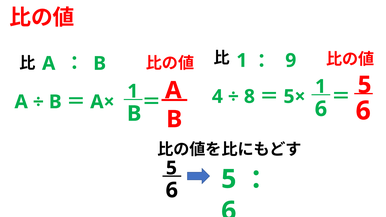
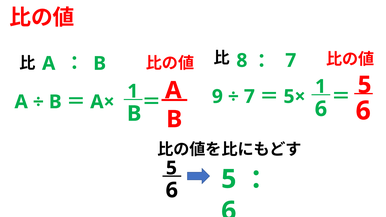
1: 1 -> 8 (242, 61)
9: 9 -> 7 (291, 61)
4: 4 -> 9 (217, 97)
8: 8 -> 7 (249, 97)
